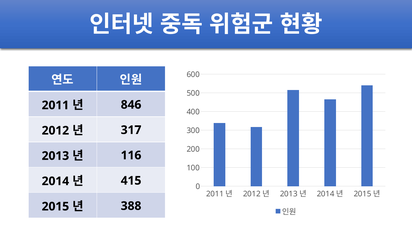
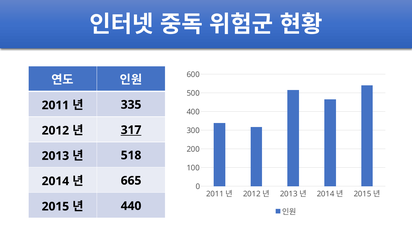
846: 846 -> 335 (131, 105)
317 underline: none -> present (131, 130)
116: 116 -> 518 (131, 155)
415: 415 -> 665 (131, 180)
388: 388 -> 440 (131, 206)
